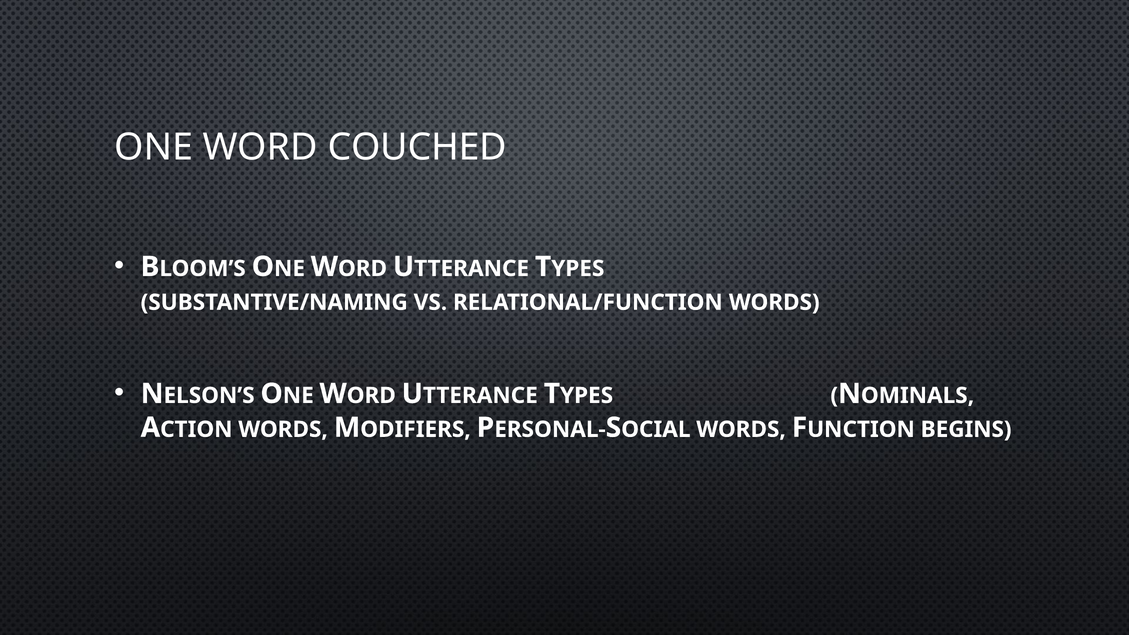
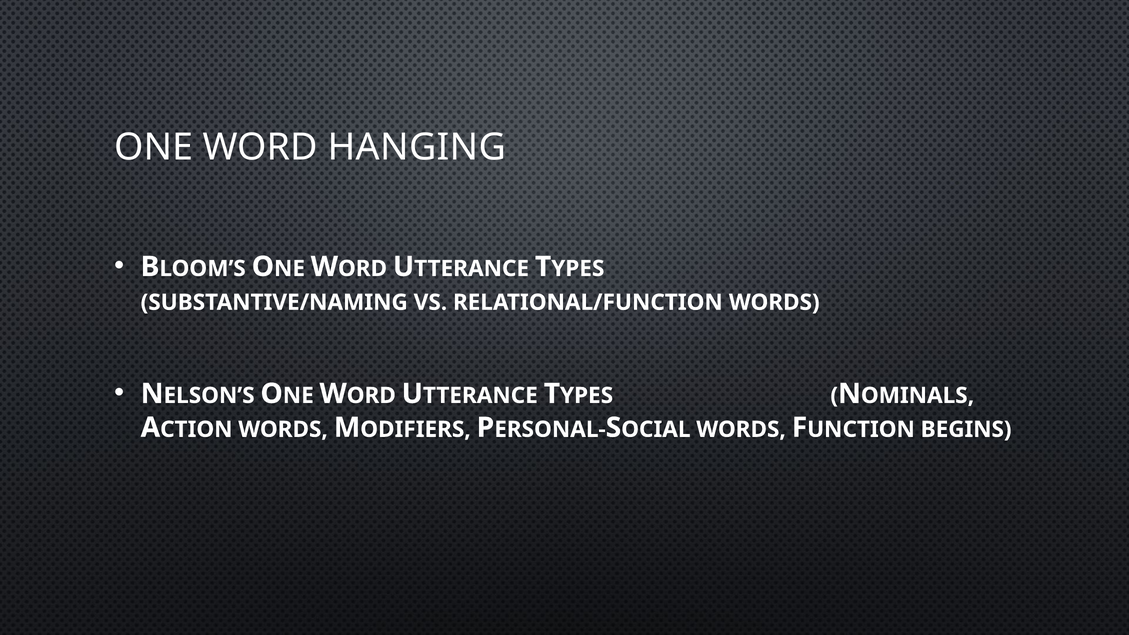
COUCHED: COUCHED -> HANGING (417, 147)
